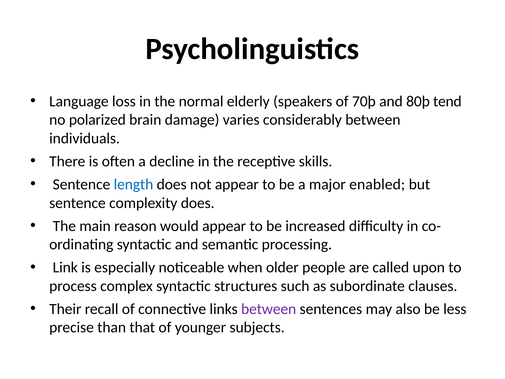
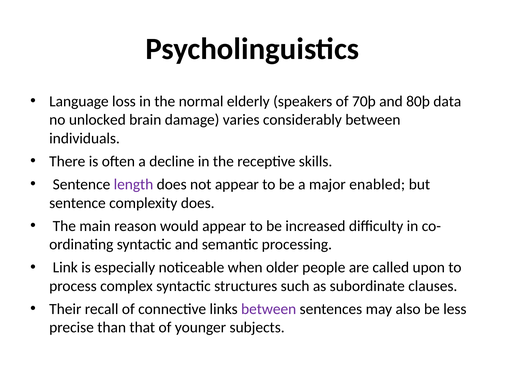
tend: tend -> data (447, 101)
polarized: polarized -> unlocked (97, 120)
length colour: blue -> purple (133, 184)
